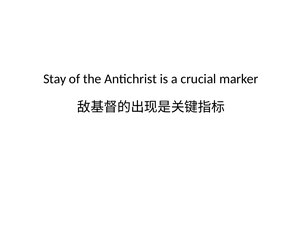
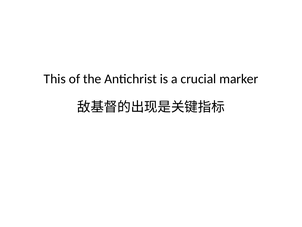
Stay: Stay -> This (55, 79)
